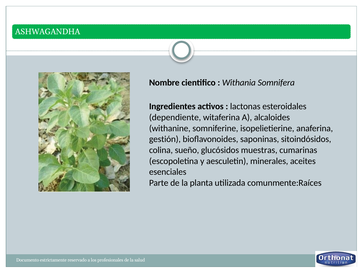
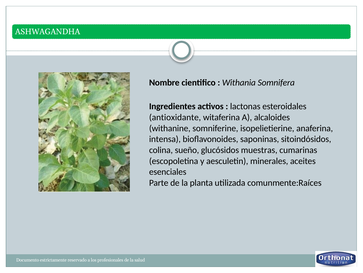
dependiente: dependiente -> antioxidante (175, 117)
gestión: gestión -> intensa (165, 139)
